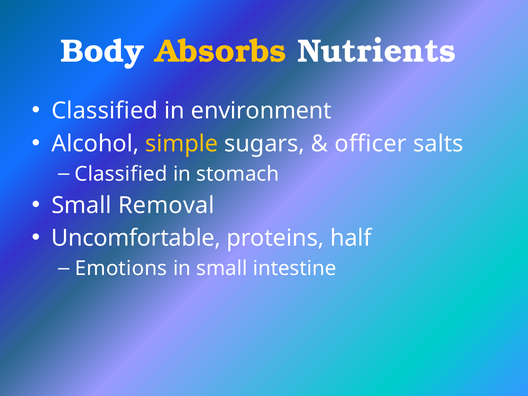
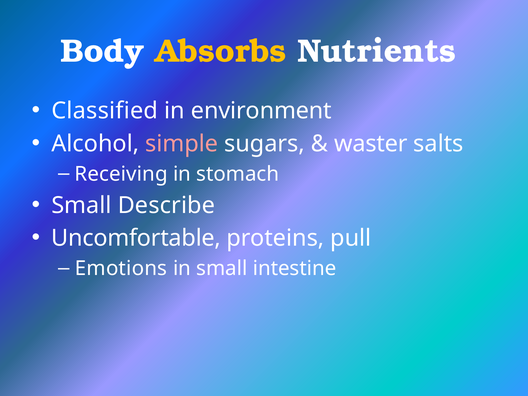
simple colour: yellow -> pink (182, 144)
officer: officer -> waster (371, 144)
Classified: Classified -> Receiving (121, 174)
Removal: Removal -> Describe (166, 205)
half: half -> pull (351, 238)
